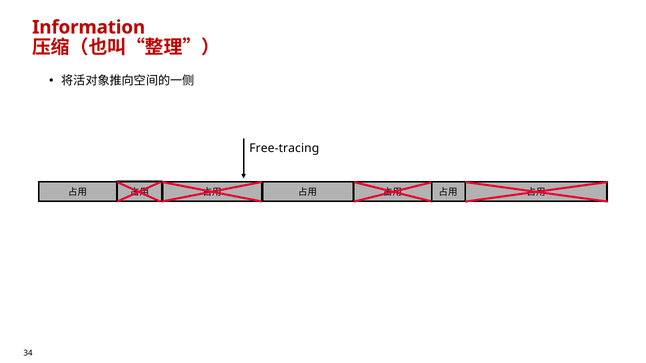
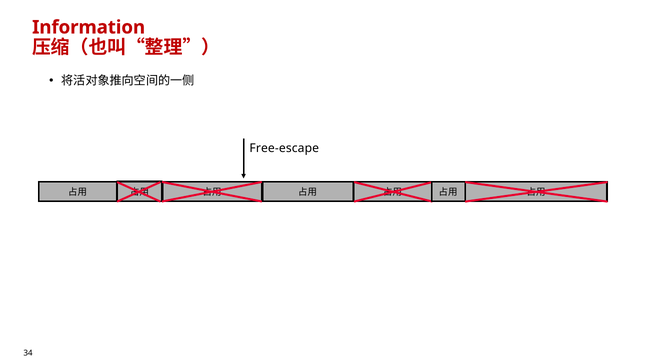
Free-tracing: Free-tracing -> Free-escape (284, 148)
